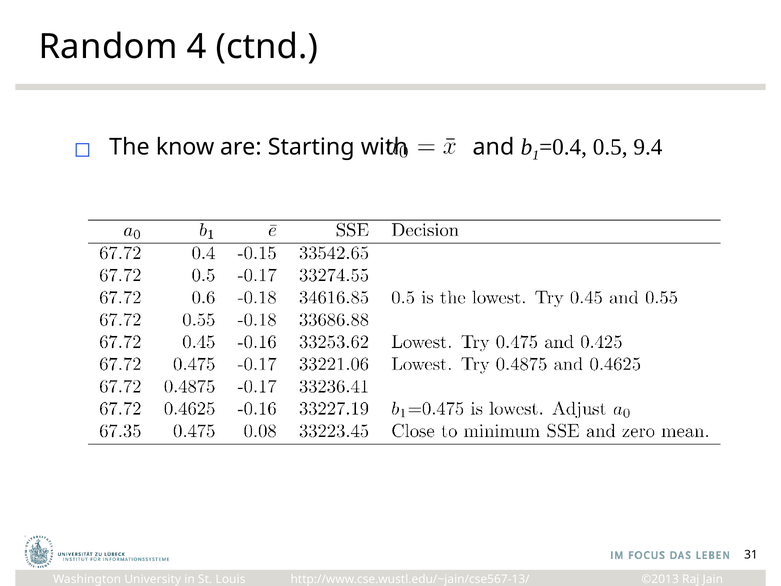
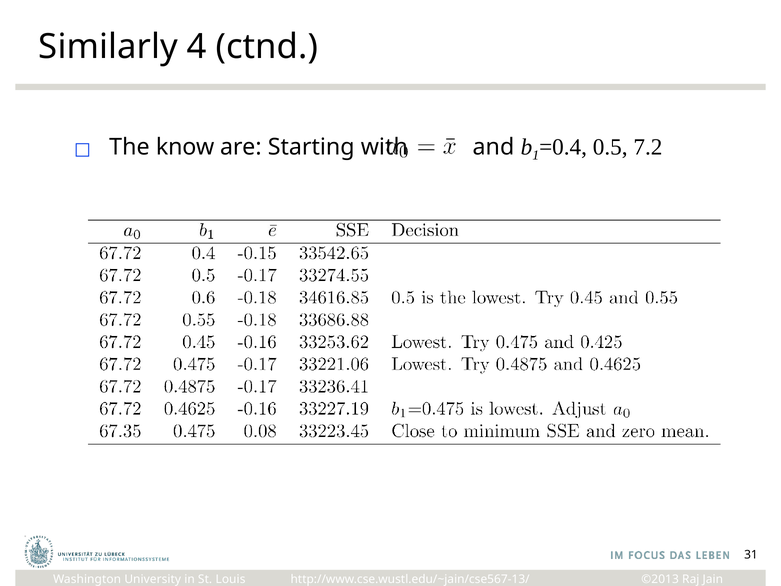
Random: Random -> Similarly (108, 47)
9.4: 9.4 -> 7.2 (648, 147)
